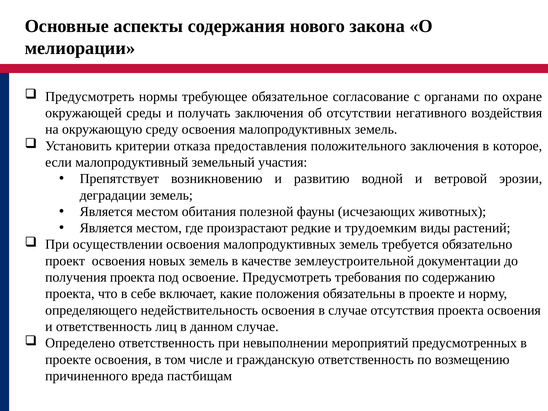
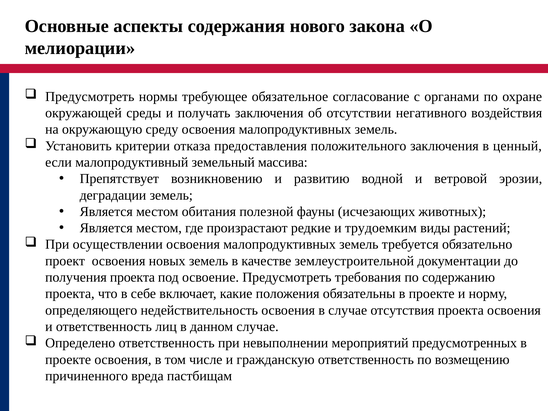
которое: которое -> ценный (517, 146)
участия: участия -> массива (283, 162)
